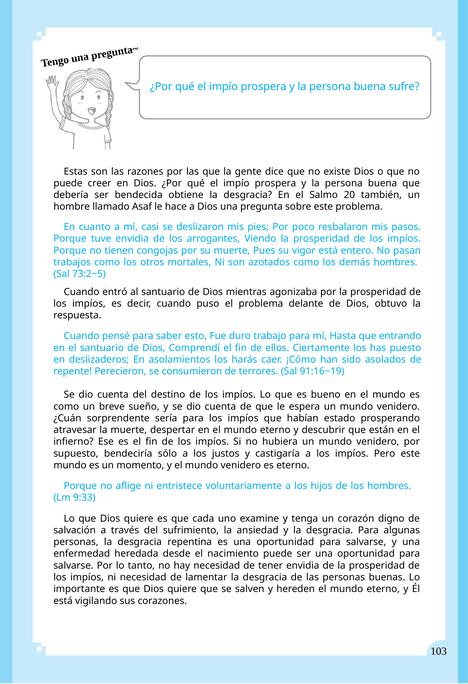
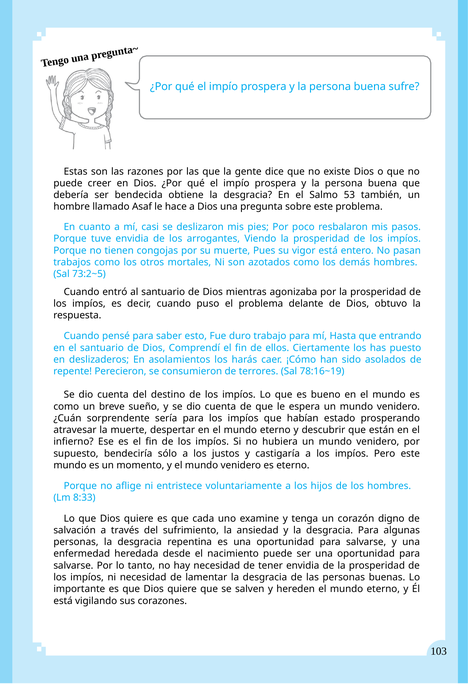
20: 20 -> 53 (349, 195)
91:16~19: 91:16~19 -> 78:16~19 (322, 371)
9:33: 9:33 -> 8:33 (84, 498)
